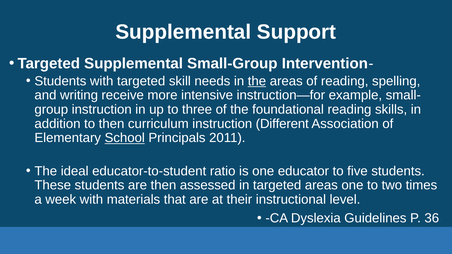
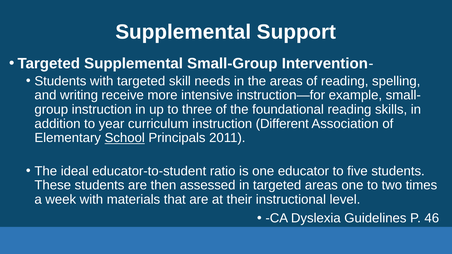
the underline: present -> none (257, 81)
to then: then -> year (112, 124)
36: 36 -> 46 (432, 219)
